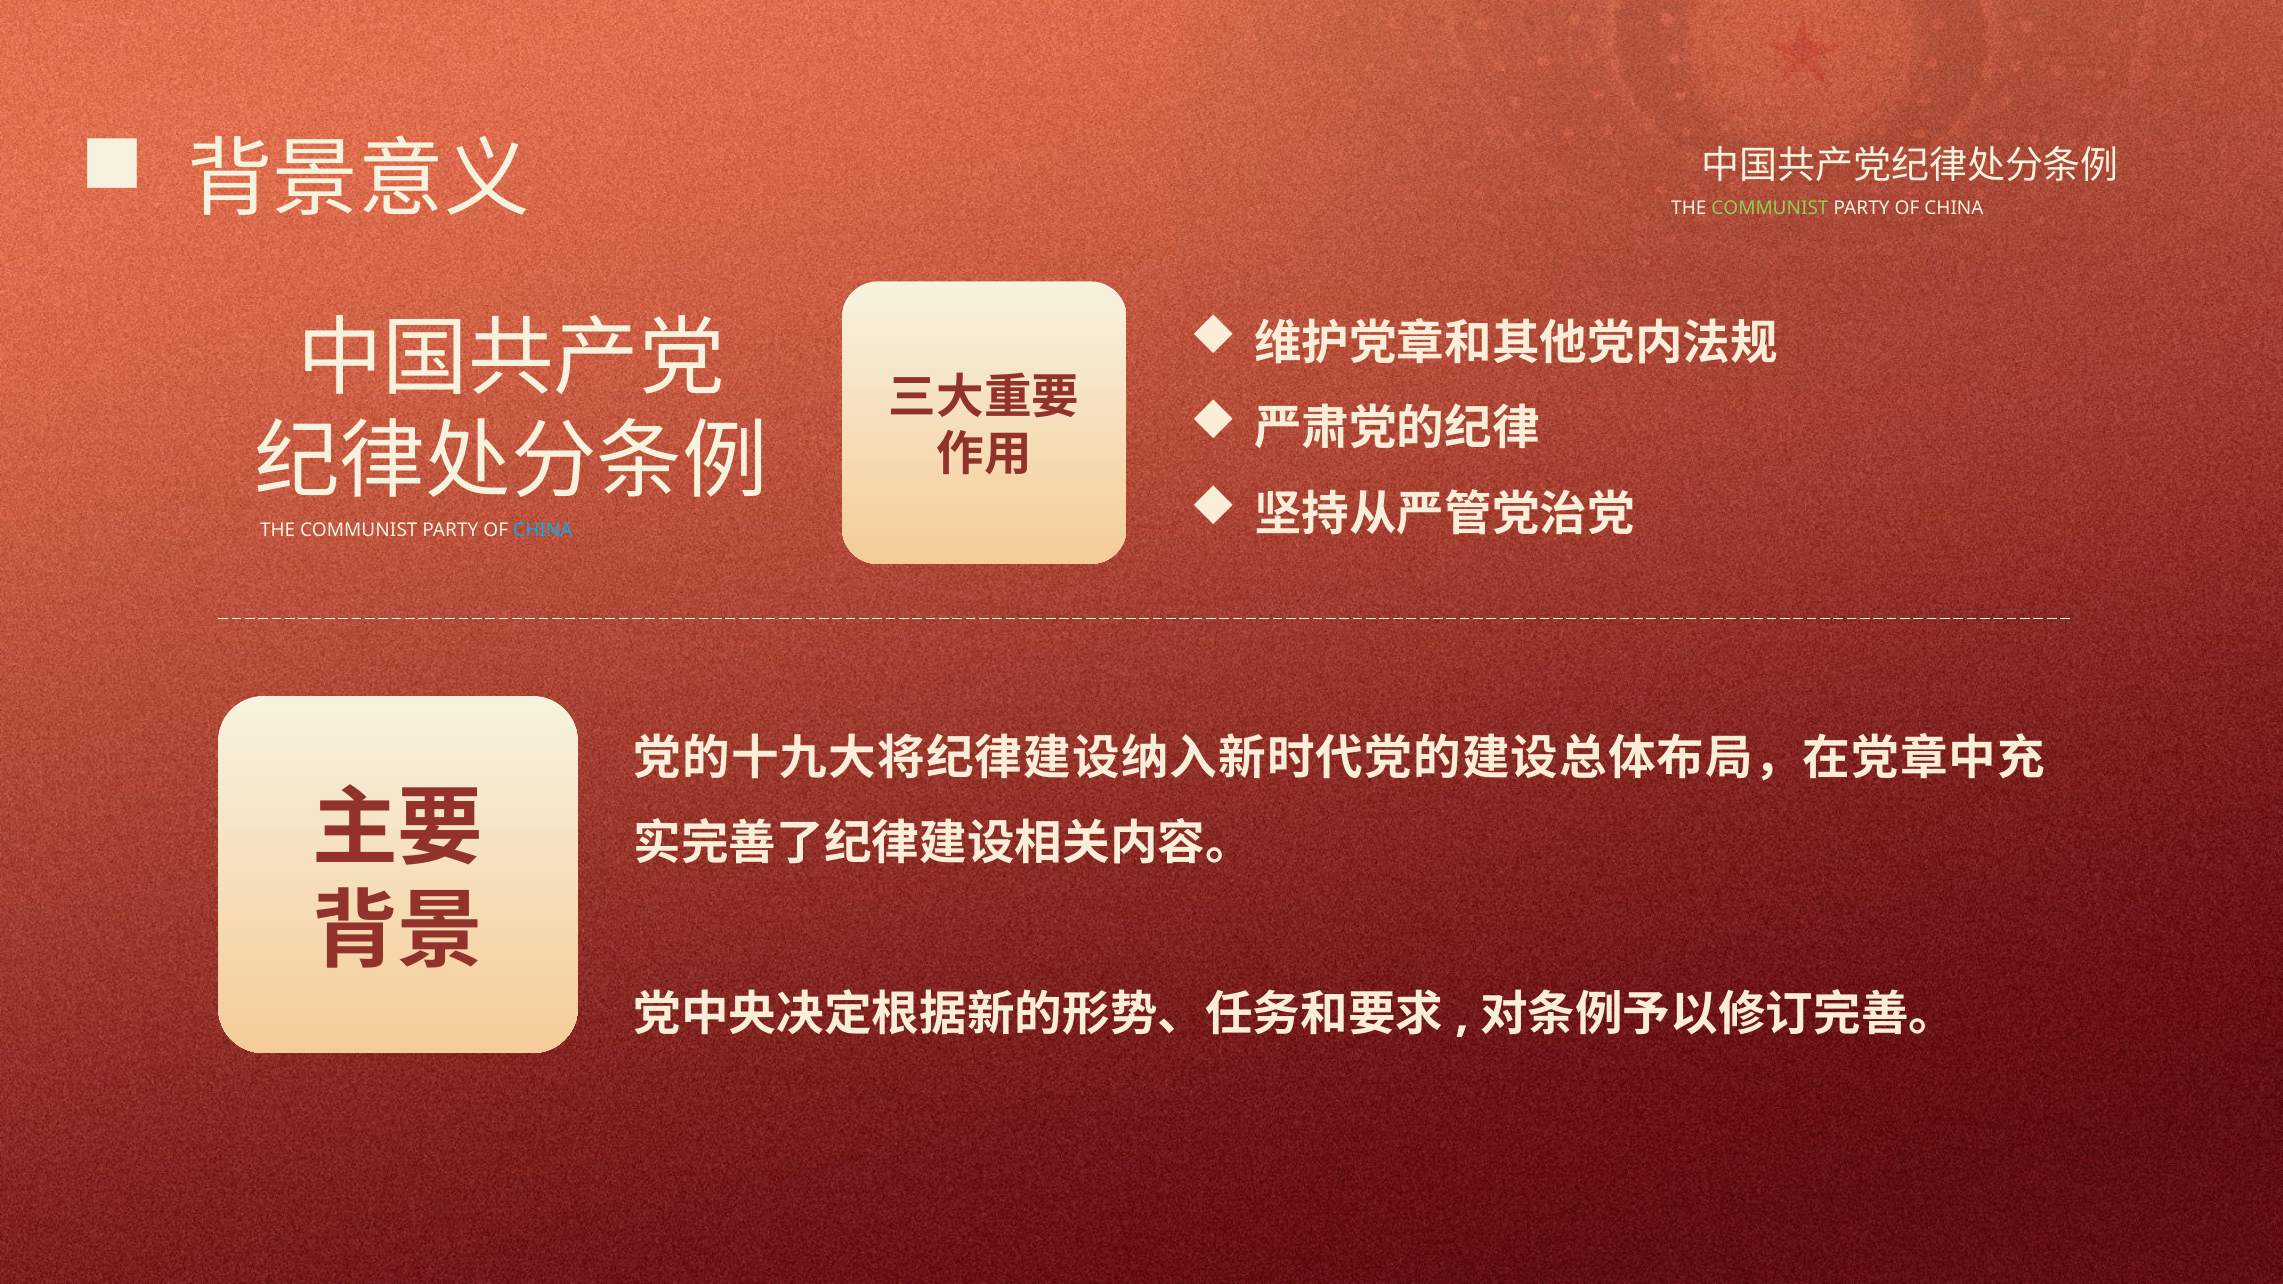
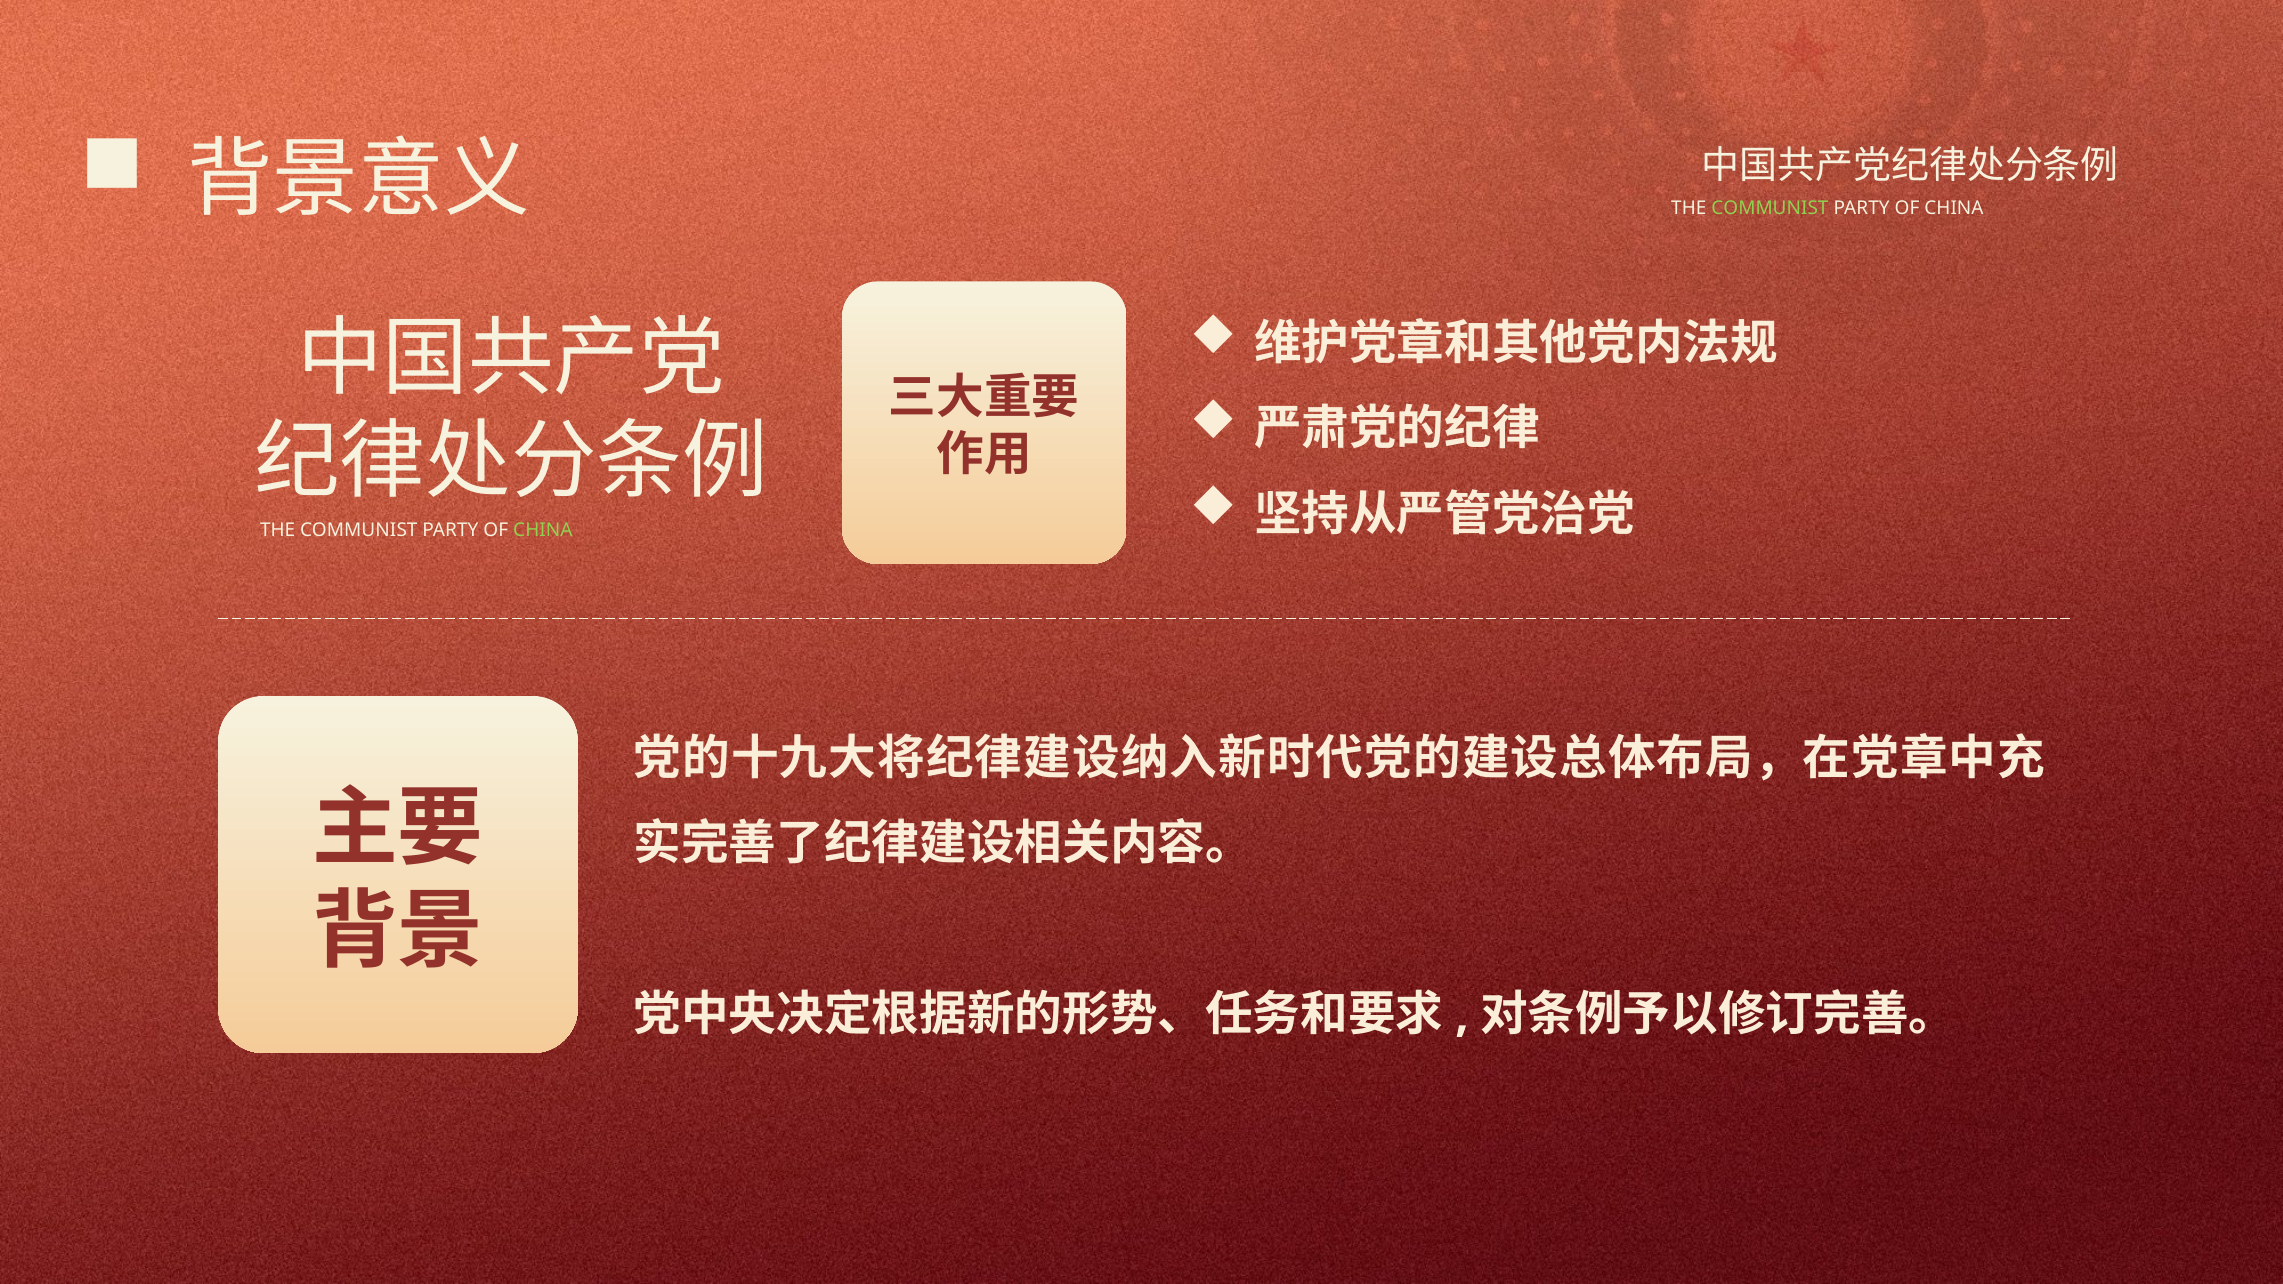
CHINA colour: light blue -> light green (543, 531)
